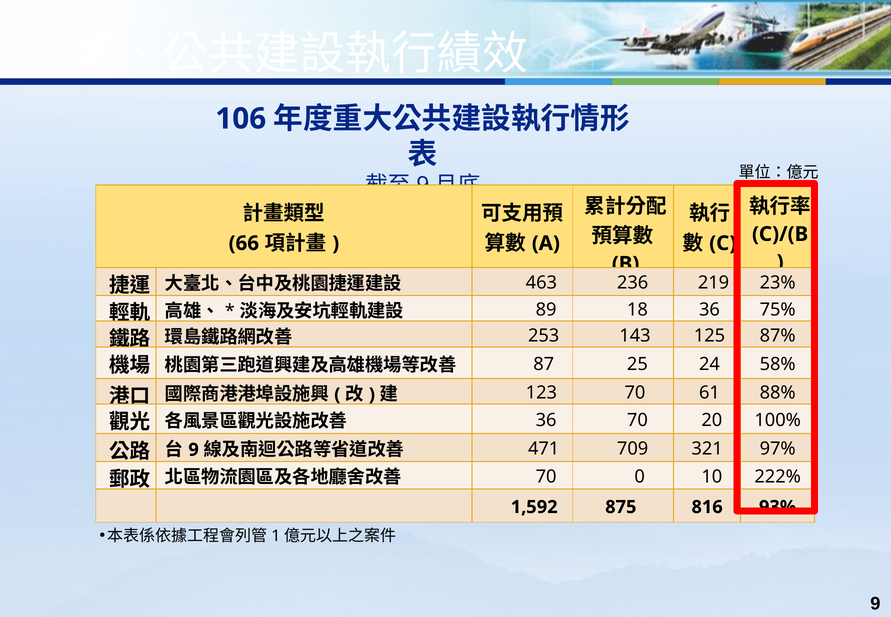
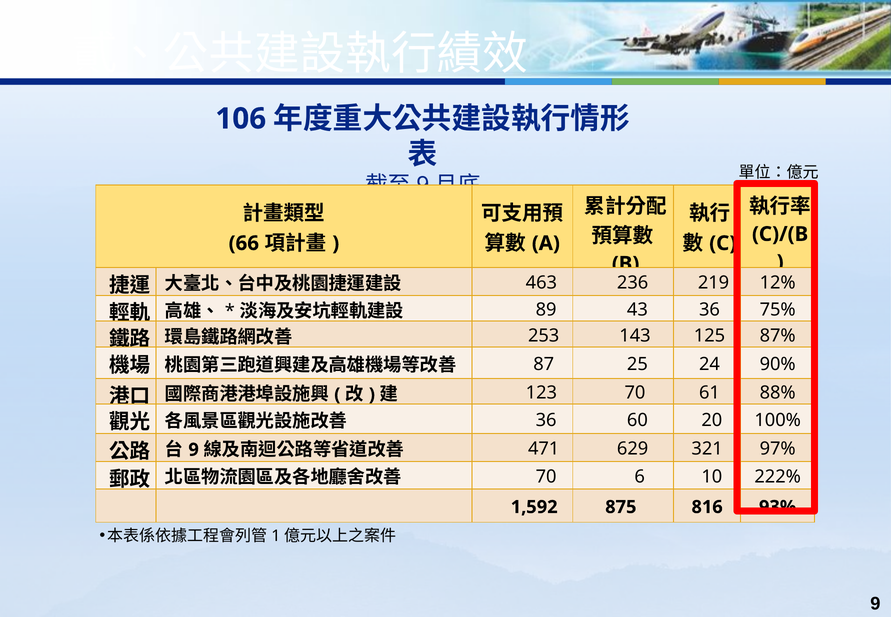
23%: 23% -> 12% (778, 283)
18: 18 -> 43 (637, 310)
58%: 58% -> 90% (778, 364)
36 70: 70 -> 60 (637, 420)
709: 709 -> 629 (633, 449)
0: 0 -> 6 (640, 476)
